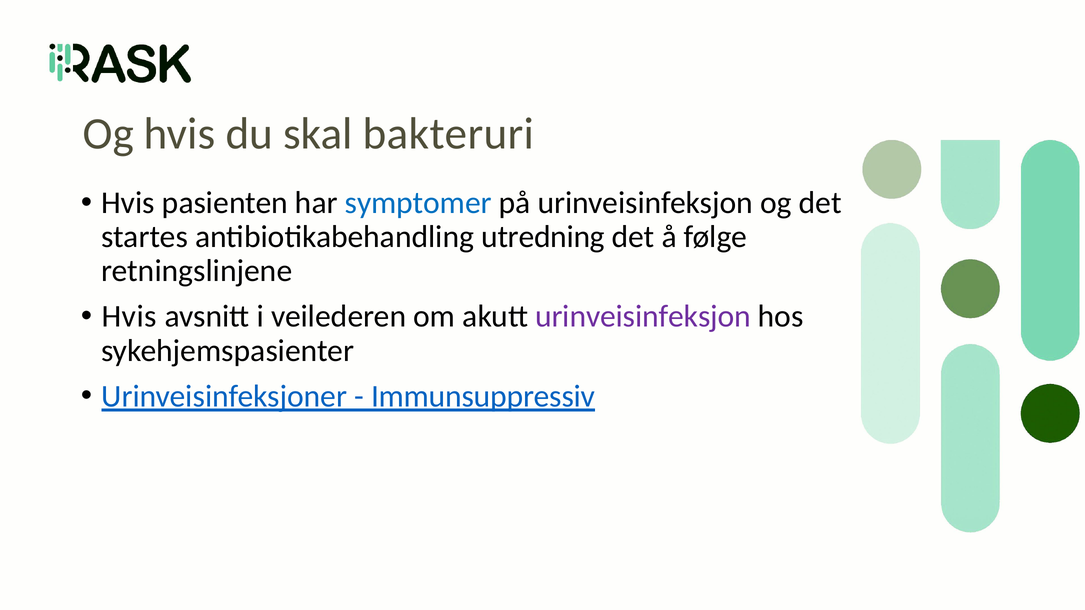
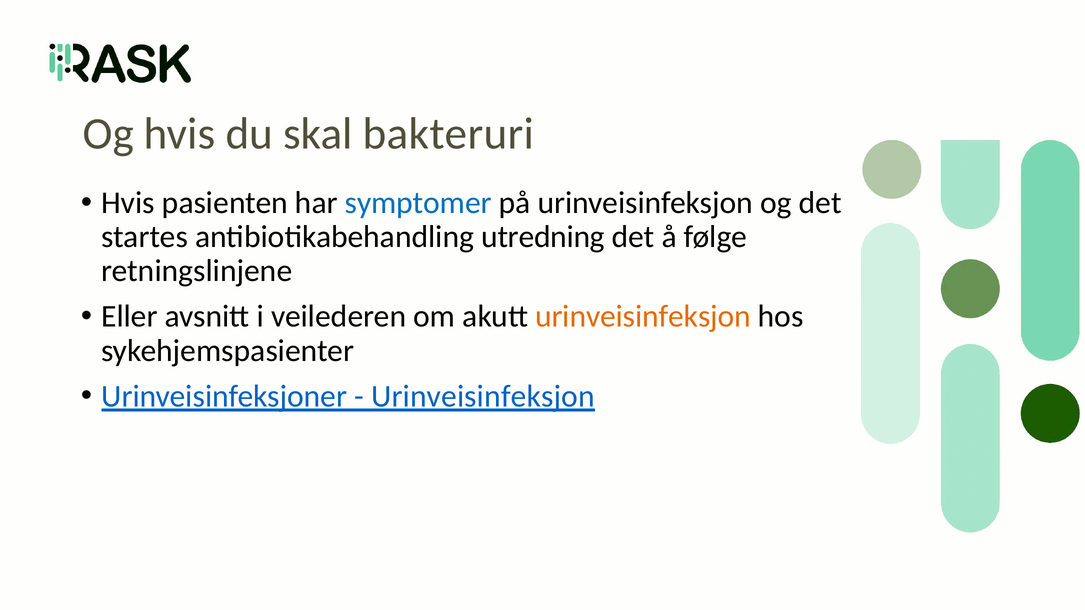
Hvis: Hvis -> Eller (129, 317)
urinveisinfeksjon colour: purple -> orange (643, 317)
Immunsuppressiv: Immunsuppressiv -> Urinveisinfeksjon (483, 397)
